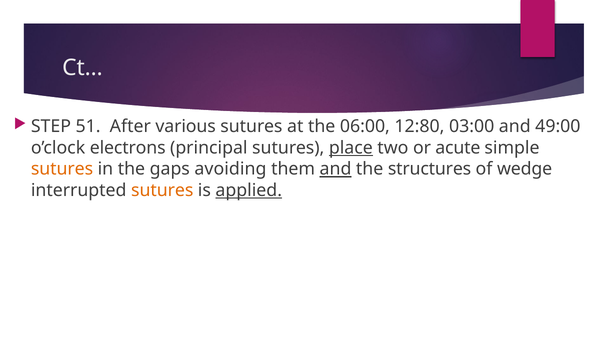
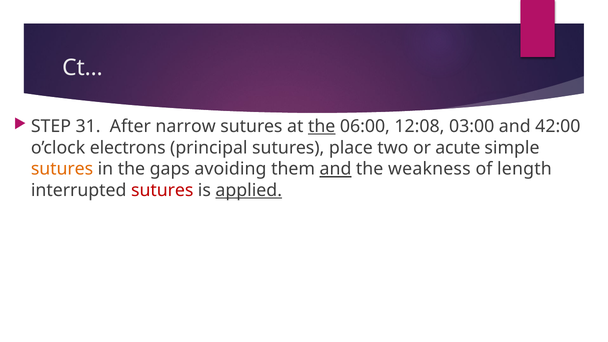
51: 51 -> 31 (88, 127)
various: various -> narrow (186, 127)
the underline: none -> present (322, 127)
12:80: 12:80 -> 12:08 (419, 127)
49:00: 49:00 -> 42:00 (558, 127)
place underline: present -> none (351, 148)
structures: structures -> weakness (429, 169)
wedge: wedge -> length (524, 169)
sutures colour: orange -> red (162, 190)
